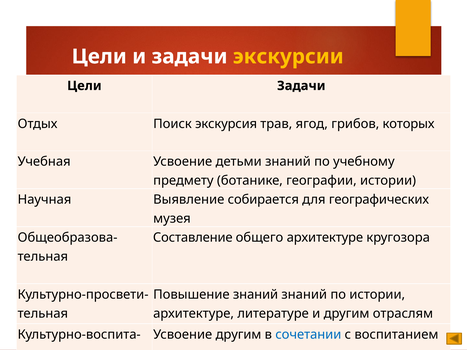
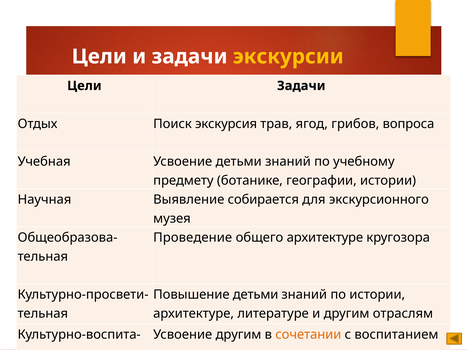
которых: которых -> вопроса (408, 124)
географических: географических -> экскурсионного (379, 200)
Составление: Составление -> Проведение (193, 238)
Повышение знаний: знаний -> детьми (256, 295)
сочетании colour: blue -> orange (308, 335)
